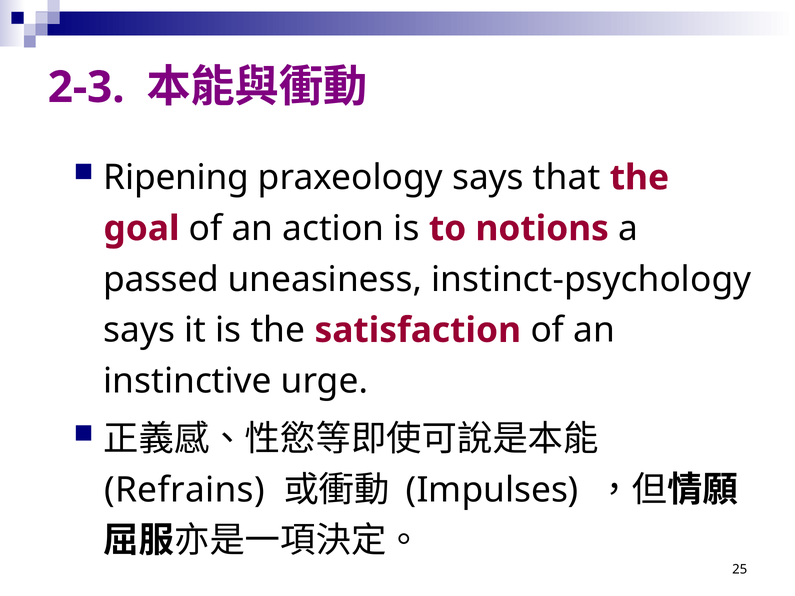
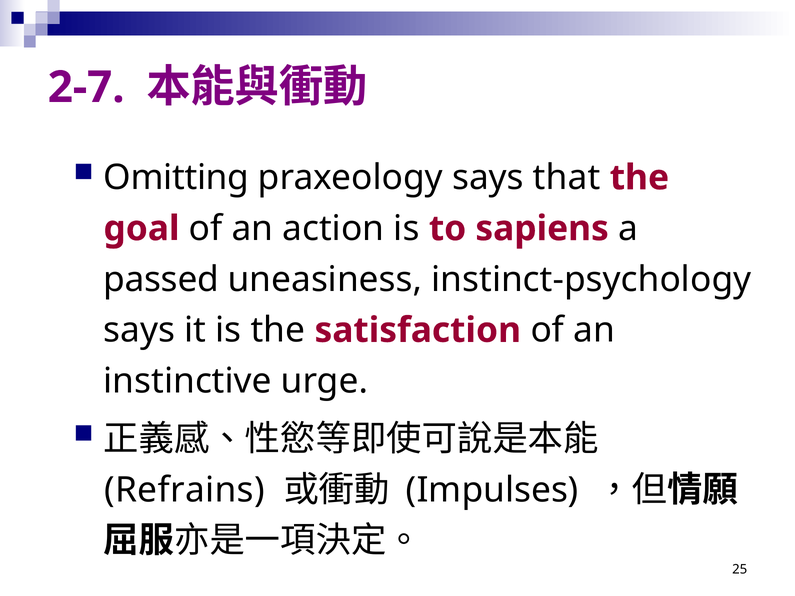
2-3: 2-3 -> 2-7 (86, 87)
Ripening: Ripening -> Omitting (176, 178)
notions: notions -> sapiens (542, 229)
